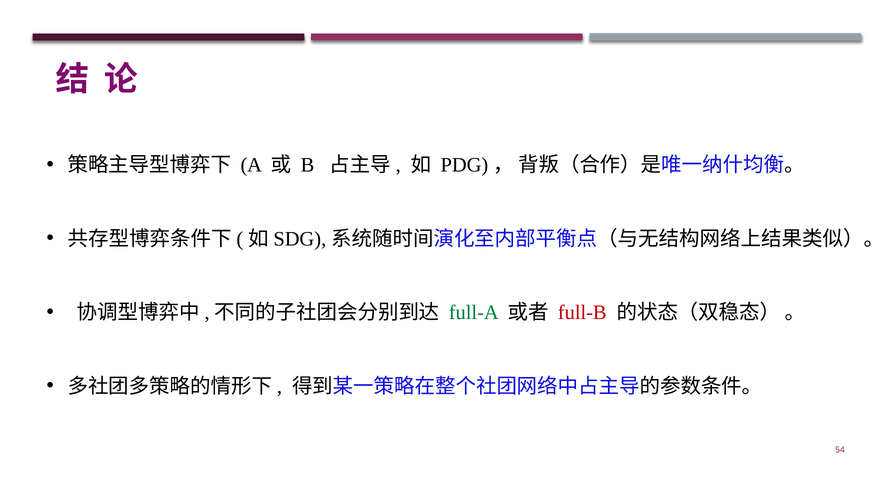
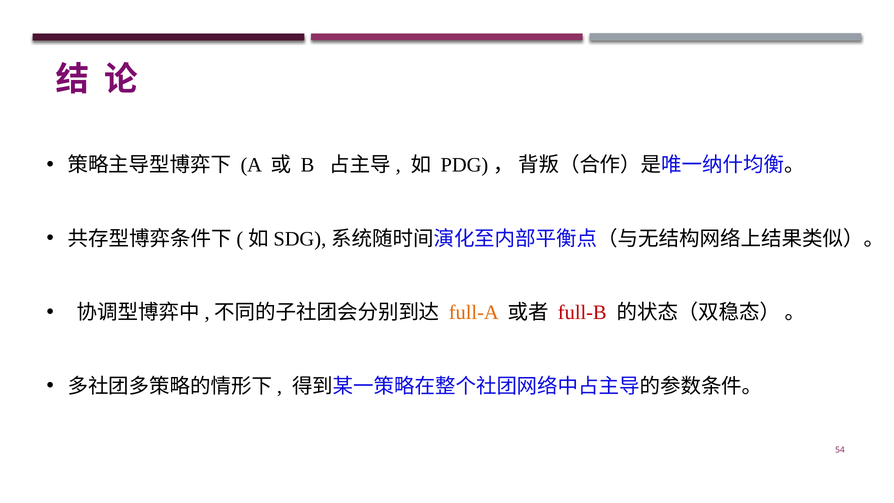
full-A colour: green -> orange (474, 312)
